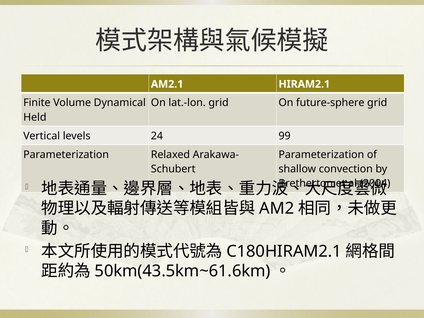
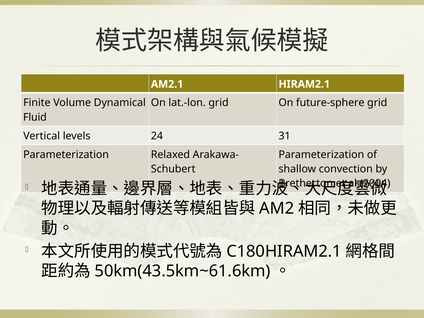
Held: Held -> Fluid (35, 117)
99: 99 -> 31 (285, 136)
